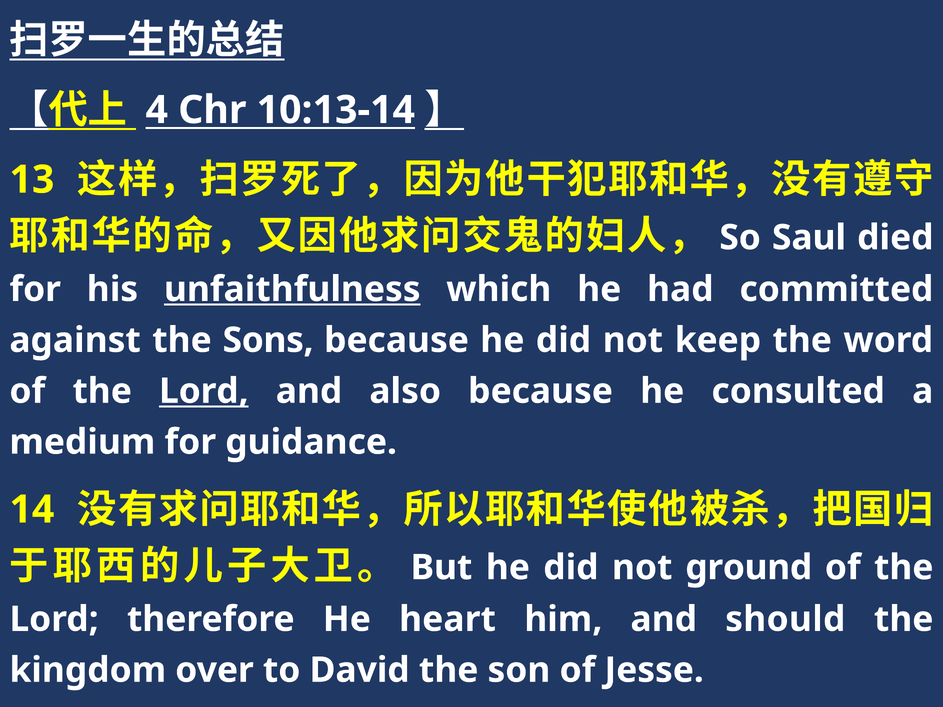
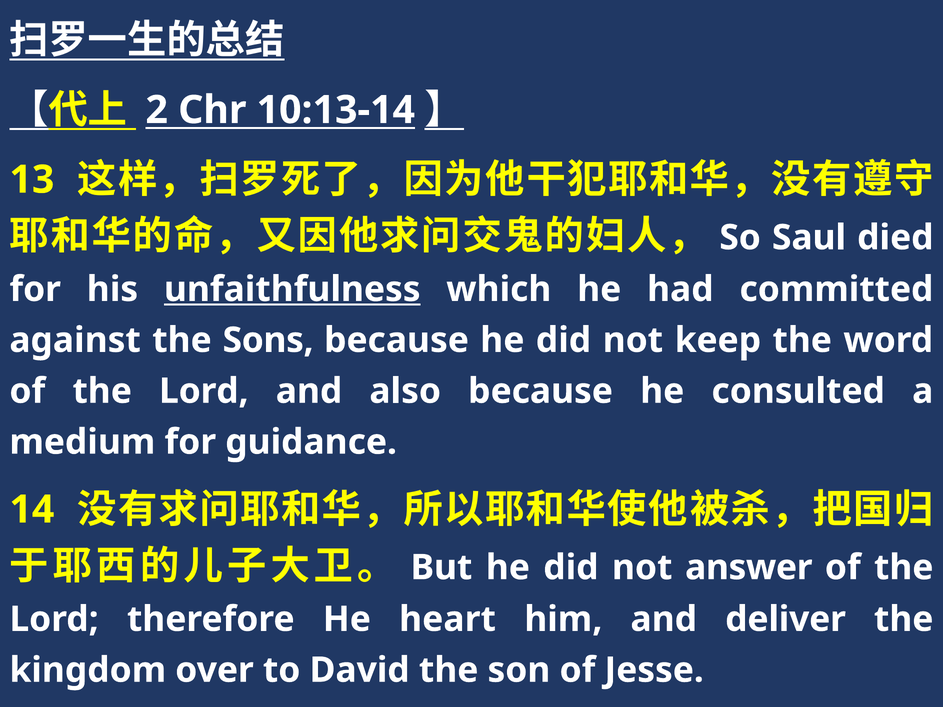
4: 4 -> 2 (157, 110)
Lord underline: present -> none (204, 391)
ground: ground -> answer (749, 568)
should: should -> deliver (786, 619)
